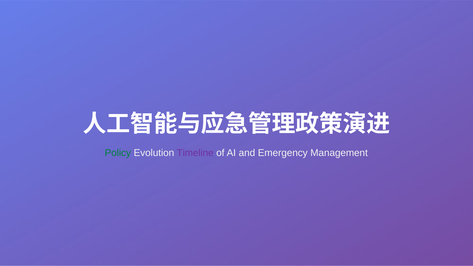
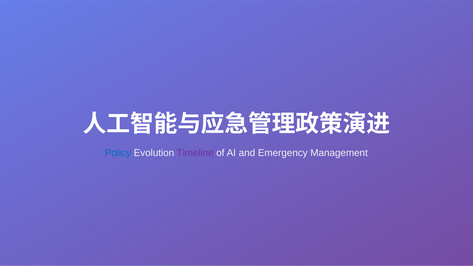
Policy colour: green -> blue (118, 153)
